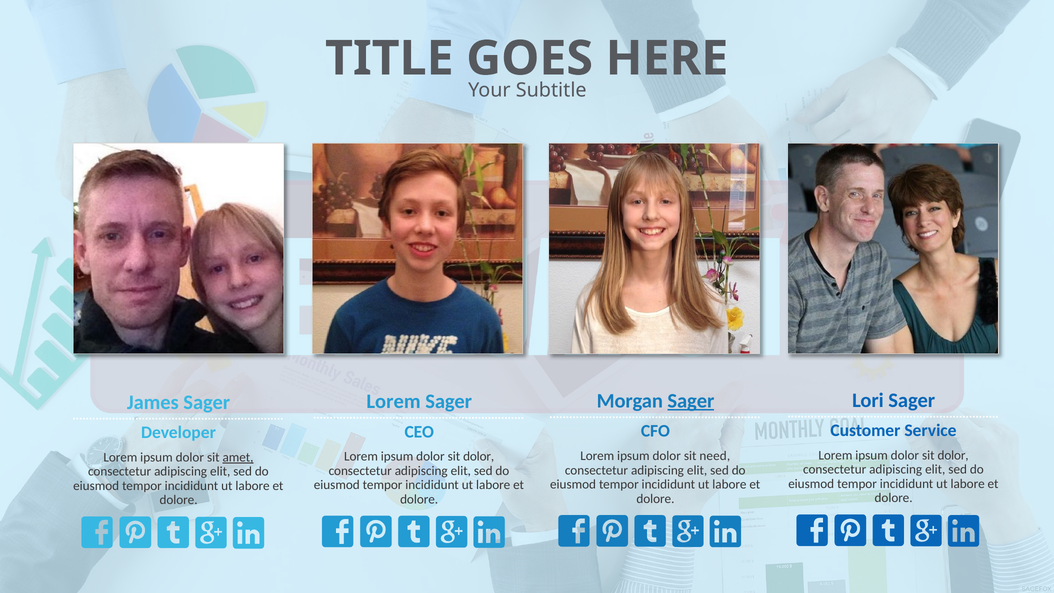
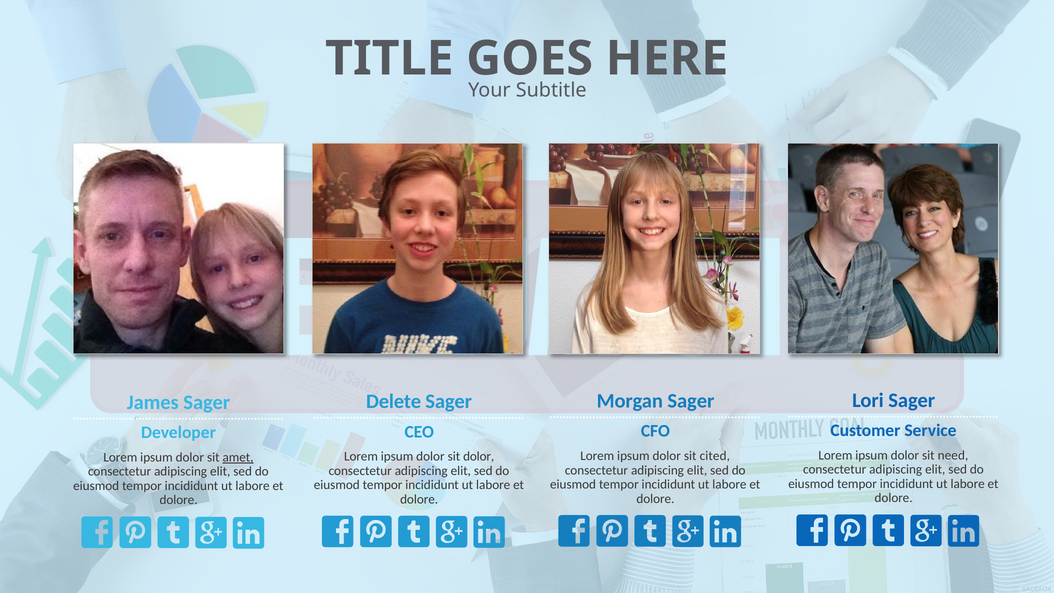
Sager underline: present -> none (691, 401)
Lorem: Lorem -> Delete (394, 401)
dolor: dolor -> need (953, 455)
need: need -> cited (715, 456)
